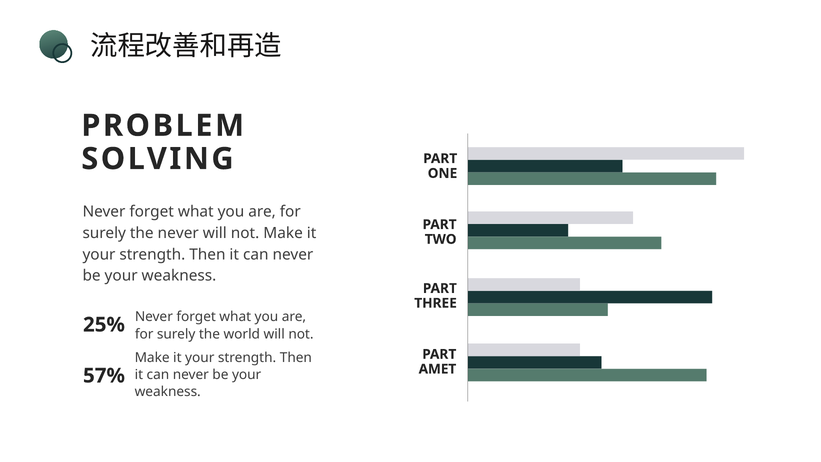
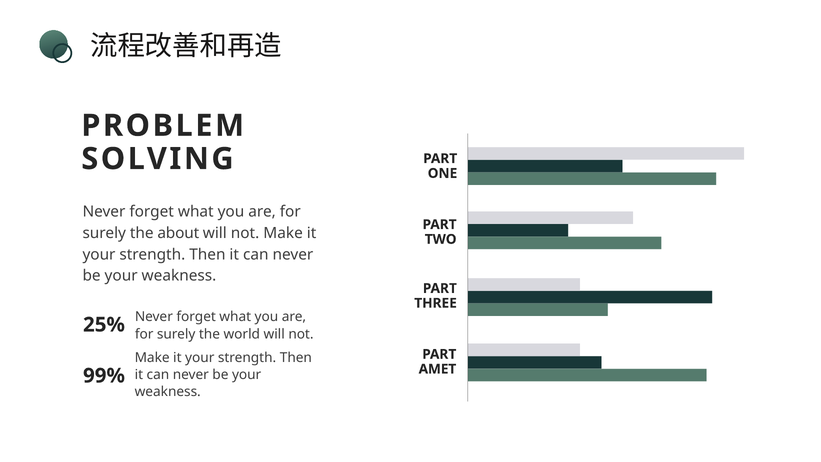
the never: never -> about (178, 233)
57%: 57% -> 99% (104, 376)
